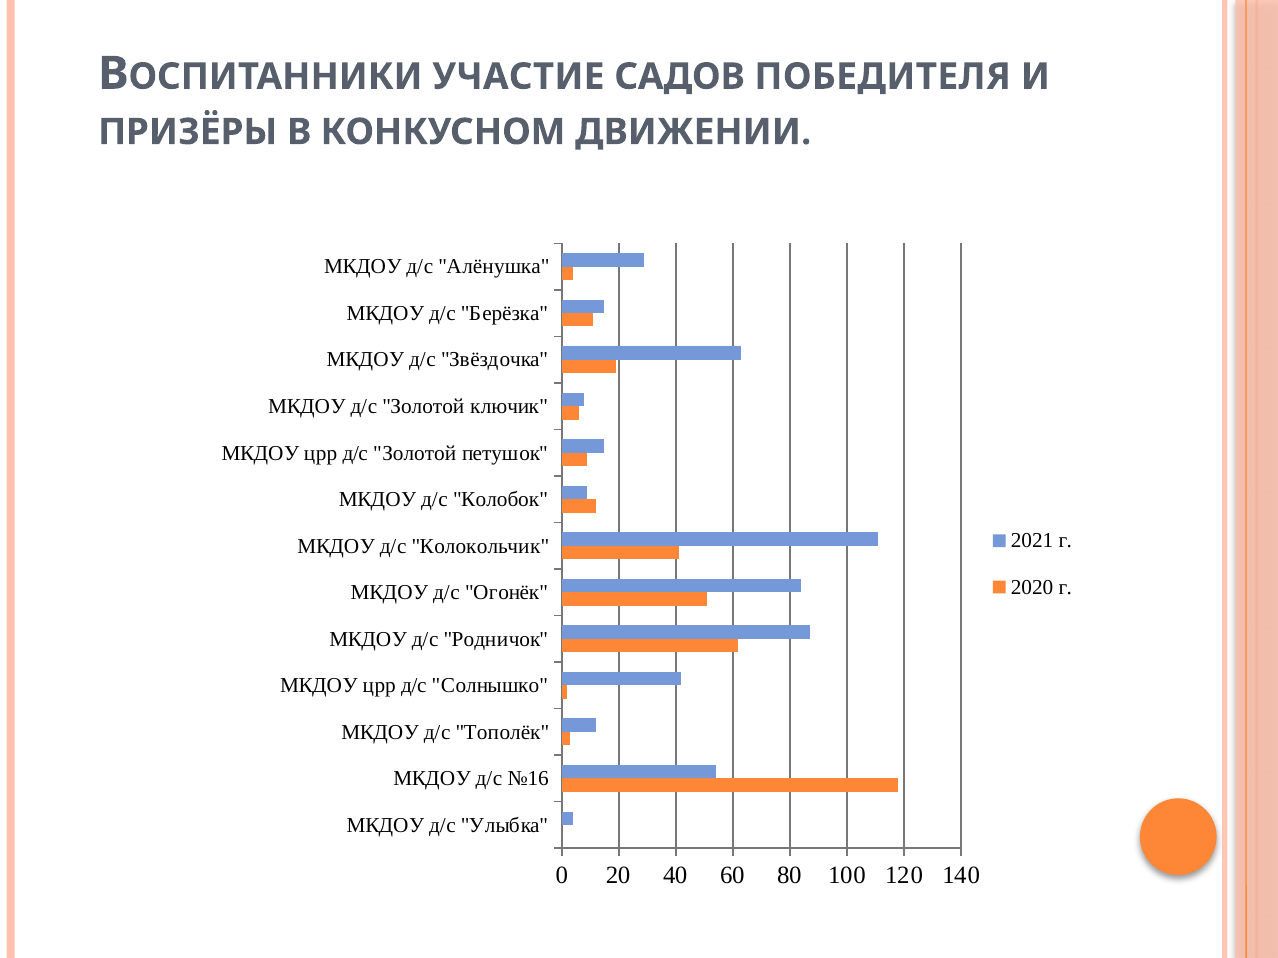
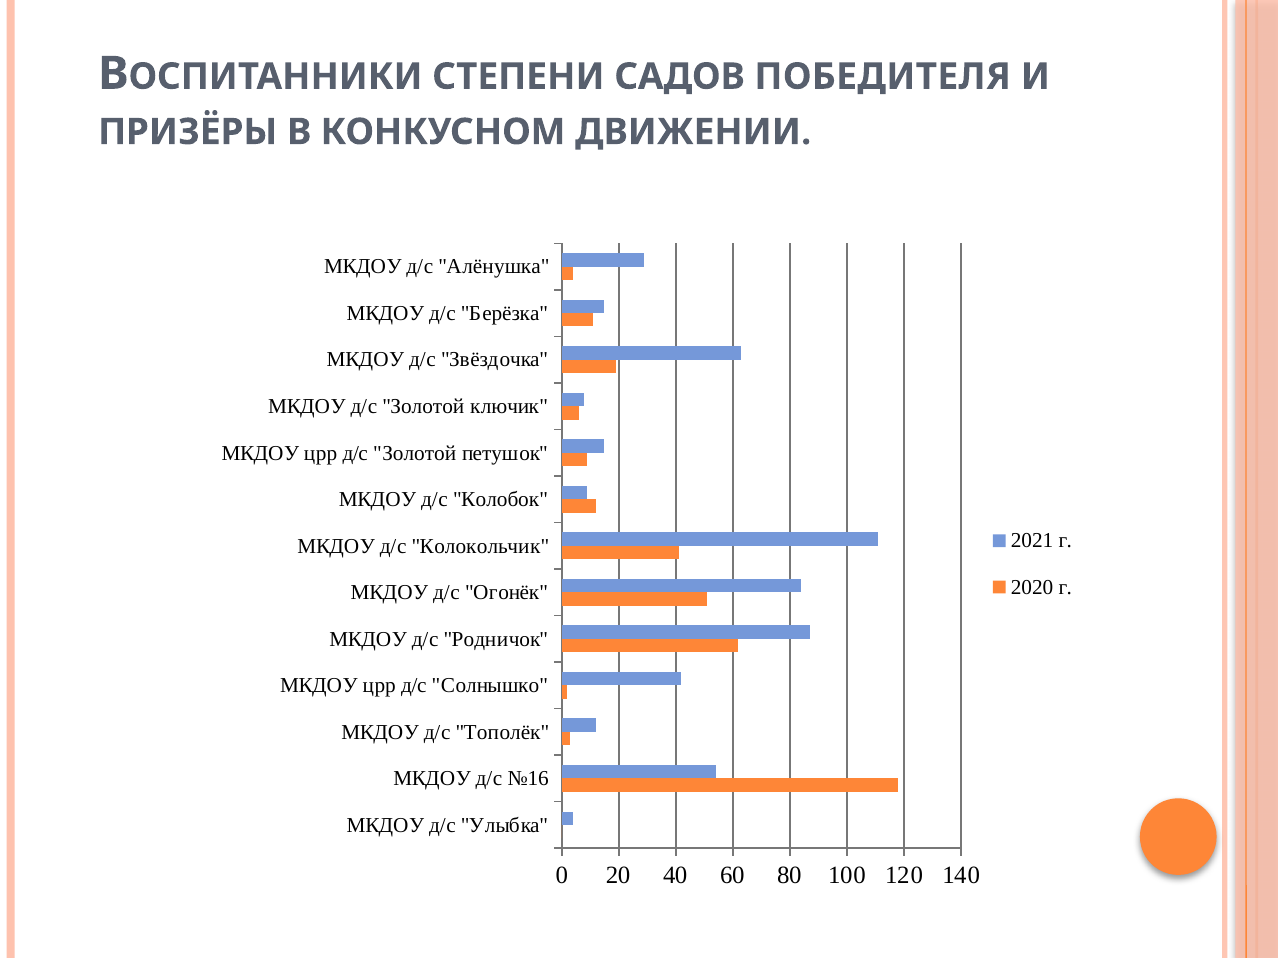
УЧАСТИЕ: УЧАСТИЕ -> СТЕПЕНИ (518, 77)
